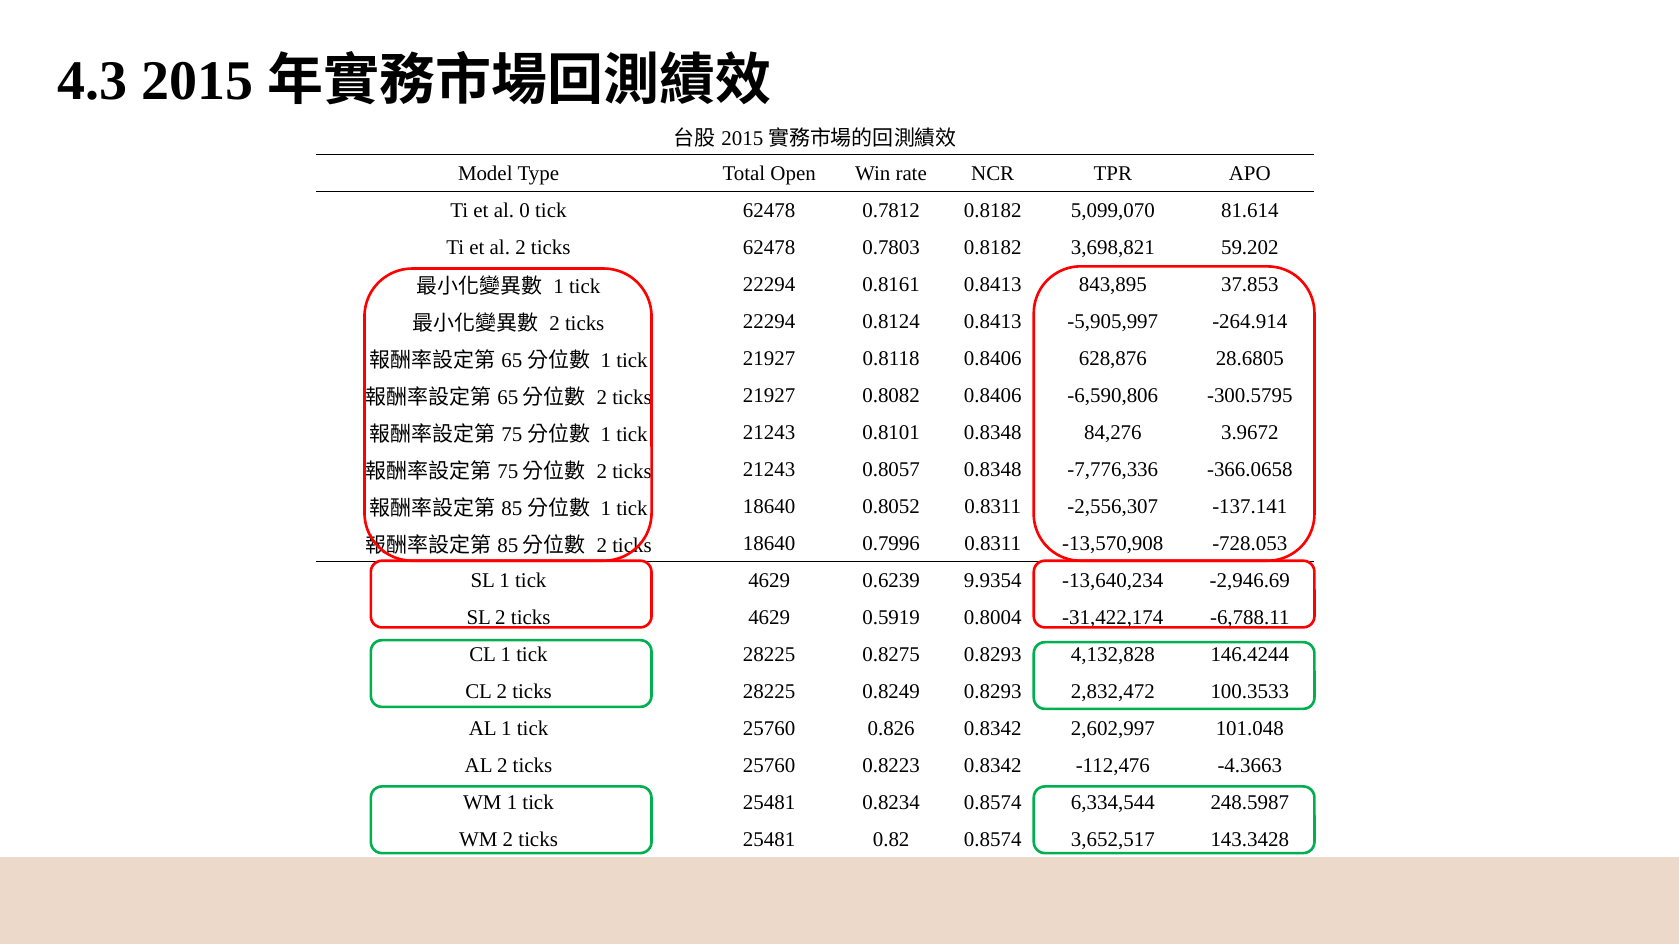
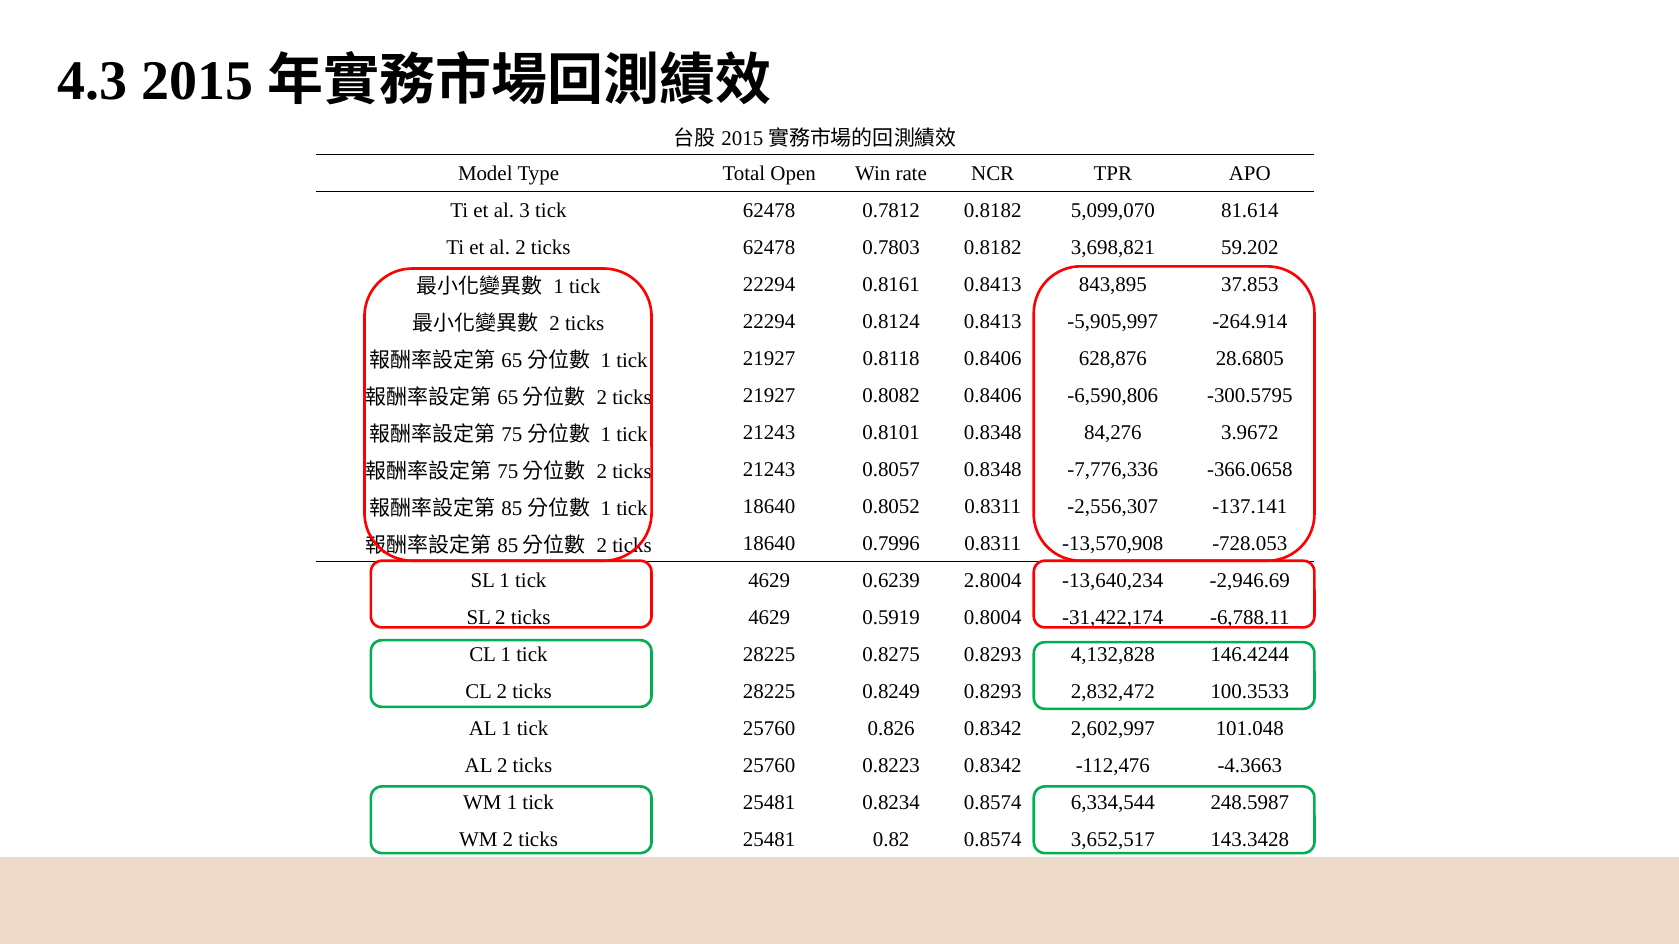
0: 0 -> 3 (525, 211)
9.9354: 9.9354 -> 2.8004 (993, 581)
